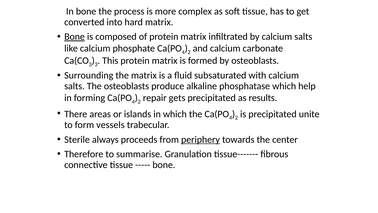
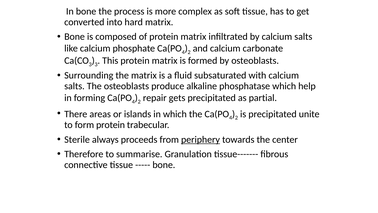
Bone underline: present -> none (75, 37)
results: results -> partial (263, 98)
form vessels: vessels -> protein (111, 125)
